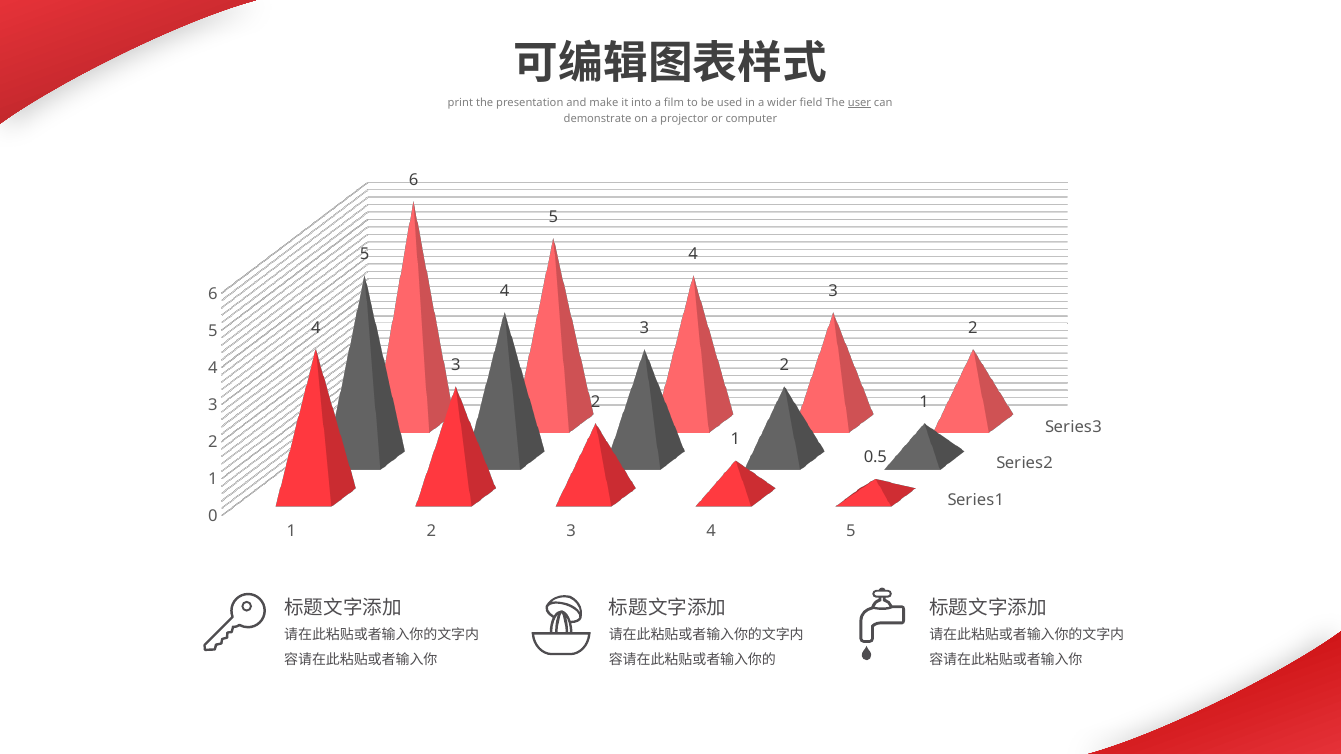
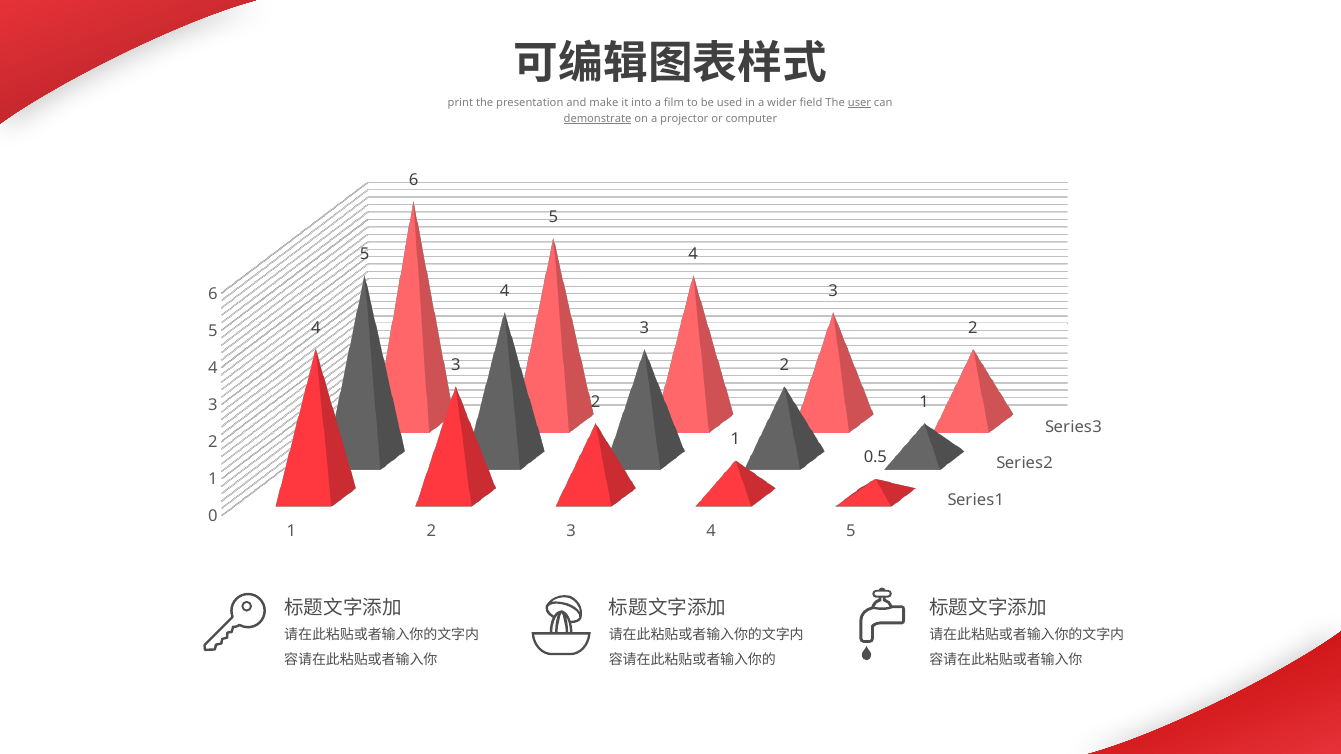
demonstrate underline: none -> present (598, 119)
